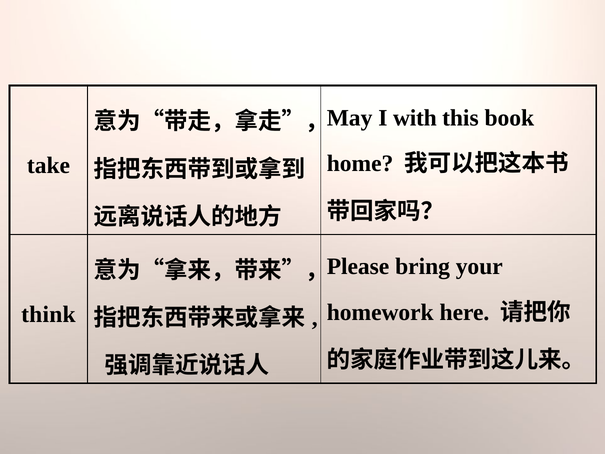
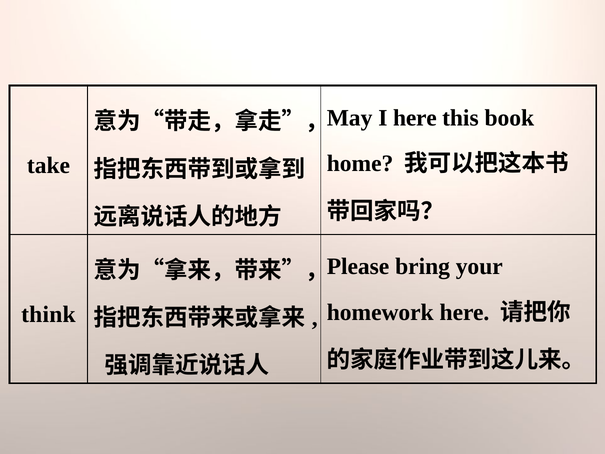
I with: with -> here (415, 118)
